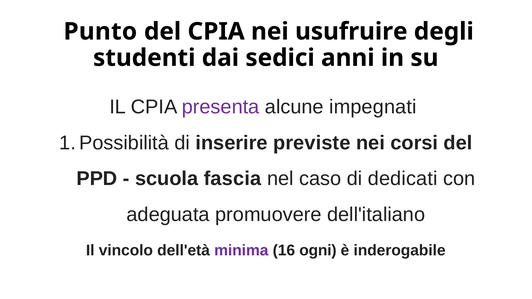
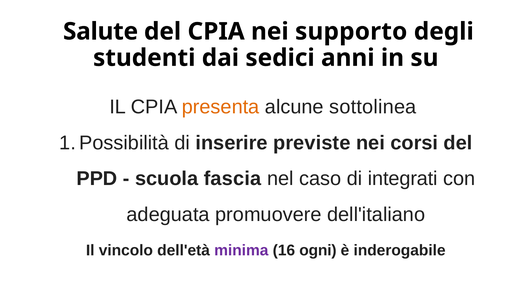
Punto: Punto -> Salute (101, 32)
usufruire: usufruire -> supporto (351, 32)
presenta colour: purple -> orange (221, 107)
impegnati: impegnati -> sottolinea (373, 107)
dedicati: dedicati -> integrati (403, 179)
